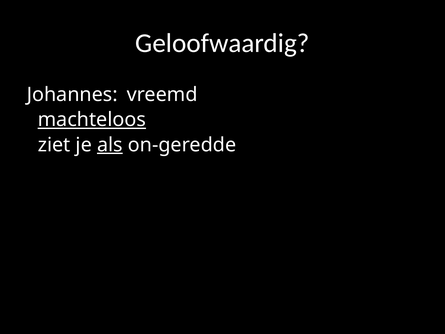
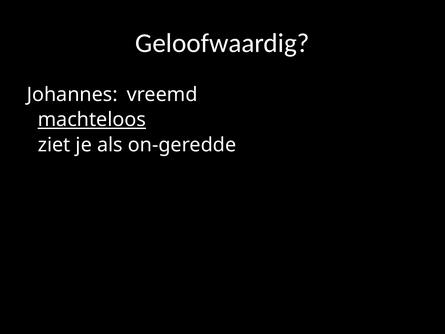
als underline: present -> none (110, 145)
